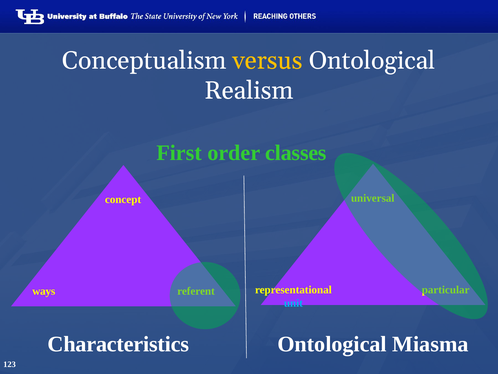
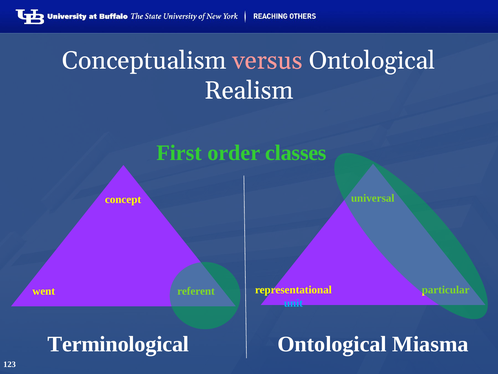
versus colour: yellow -> pink (268, 61)
ways: ways -> went (44, 291)
Characteristics: Characteristics -> Terminological (118, 344)
